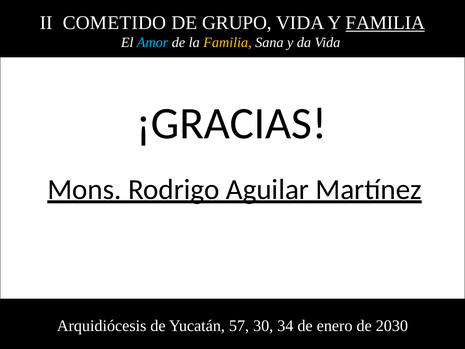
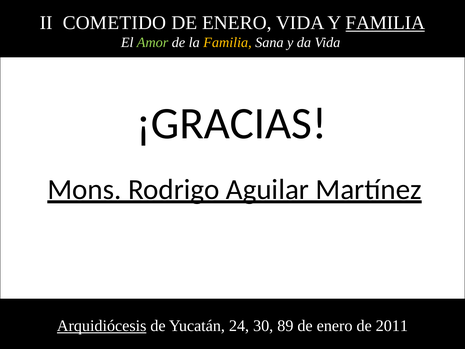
GRUPO: GRUPO -> ENERO (237, 23)
Amor colour: light blue -> light green (153, 43)
Arquidiócesis underline: none -> present (102, 326)
57: 57 -> 24 (239, 326)
34: 34 -> 89 (285, 326)
2030: 2030 -> 2011 (392, 326)
